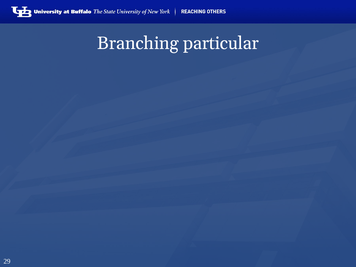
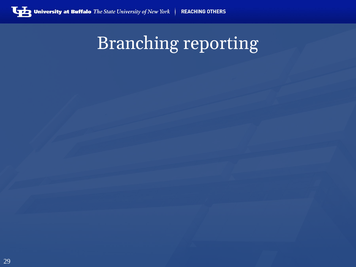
particular: particular -> reporting (221, 43)
